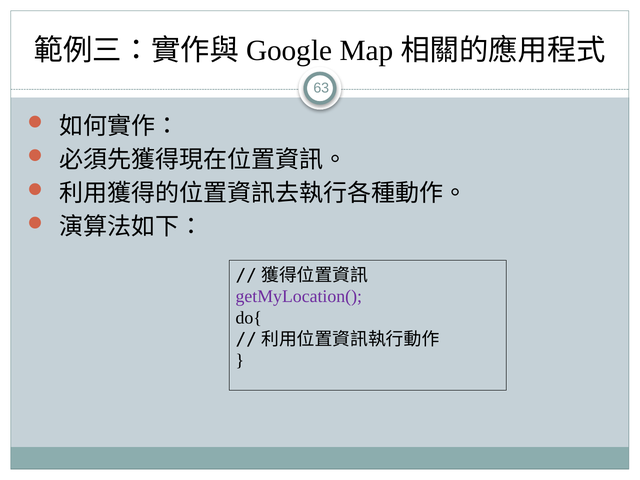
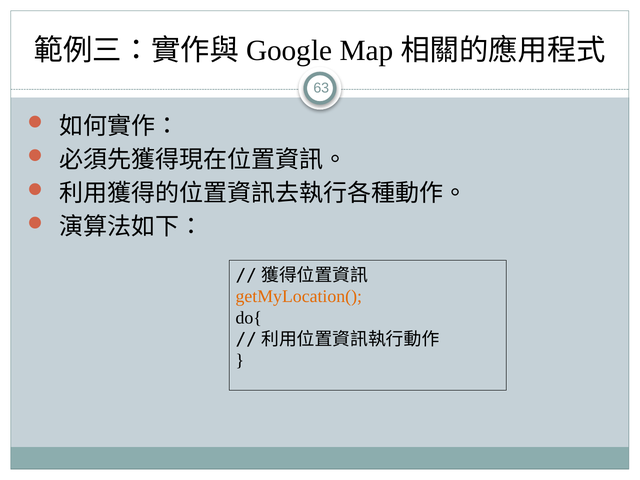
getMyLocation( colour: purple -> orange (299, 297)
